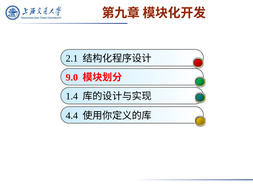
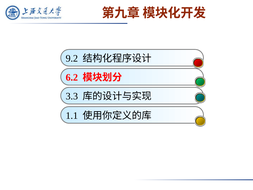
2.1: 2.1 -> 9.2 (72, 58)
9.0: 9.0 -> 6.2 (72, 77)
1.4: 1.4 -> 3.3 (72, 96)
4.4: 4.4 -> 1.1 (72, 115)
